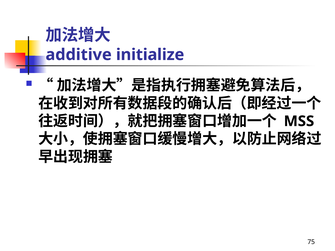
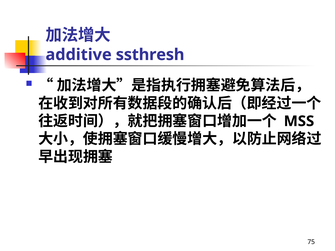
initialize: initialize -> ssthresh (150, 55)
